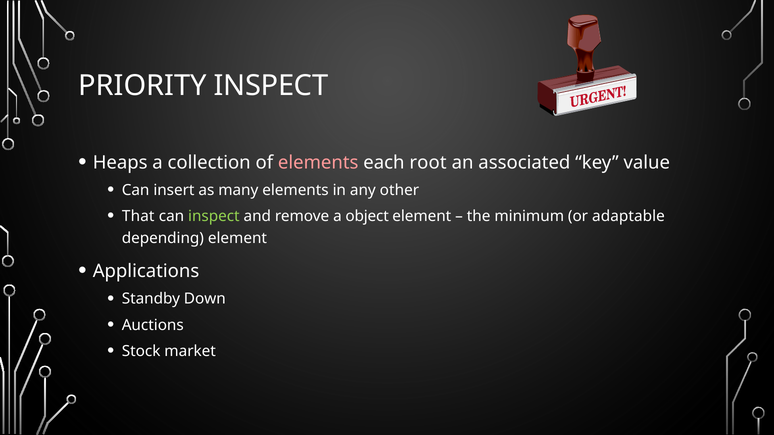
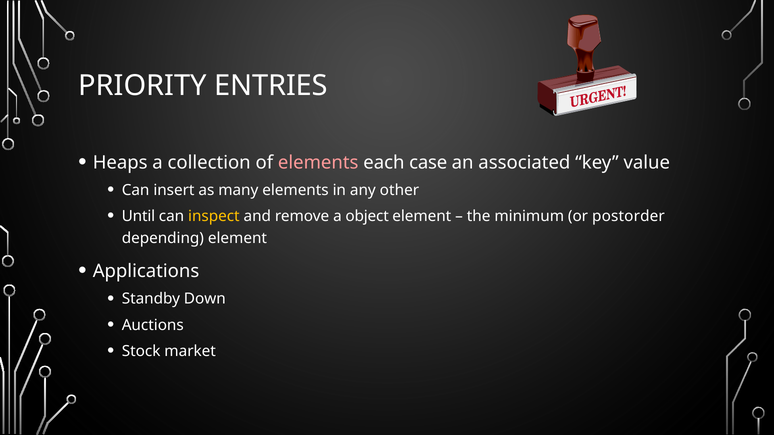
PRIORITY INSPECT: INSPECT -> ENTRIES (271, 86)
root: root -> case (428, 163)
That: That -> Until (138, 216)
inspect colour: light green -> yellow (214, 216)
adaptable: adaptable -> postorder (628, 216)
